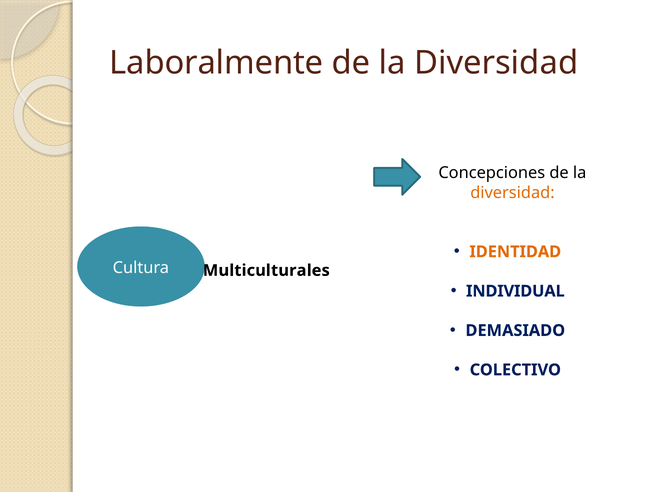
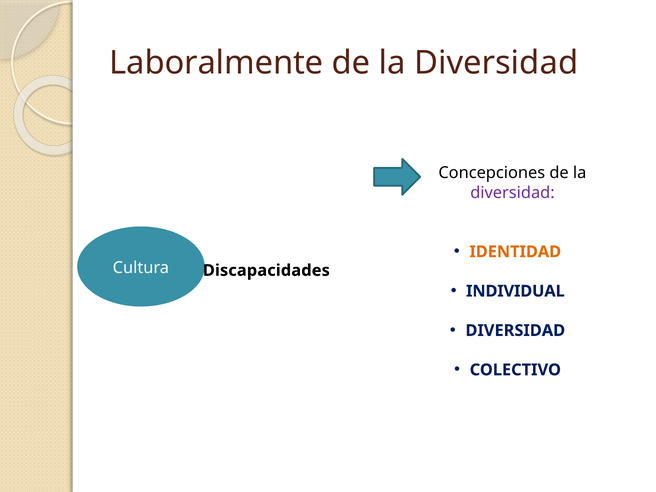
diversidad colour: orange -> purple (512, 193)
Multiculturales: Multiculturales -> Discapacidades (266, 270)
DEMASIADO: DEMASIADO -> DIVERSIDAD (515, 331)
